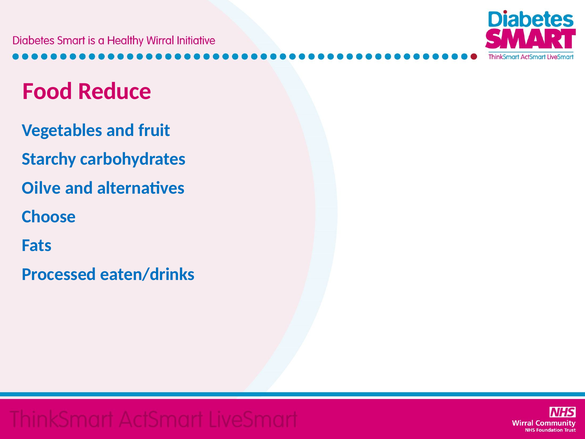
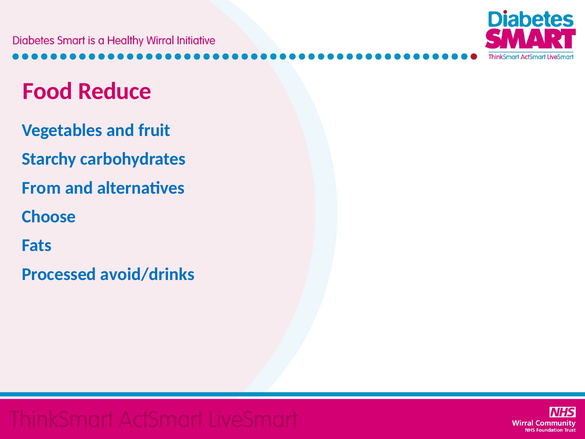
Oilve: Oilve -> From (41, 188)
eaten/drinks: eaten/drinks -> avoid/drinks (147, 274)
